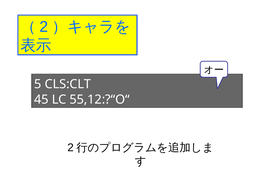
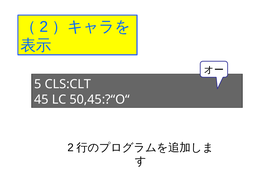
55,12:?“O“: 55,12:?“O“ -> 50,45:?“O“ (100, 99)
